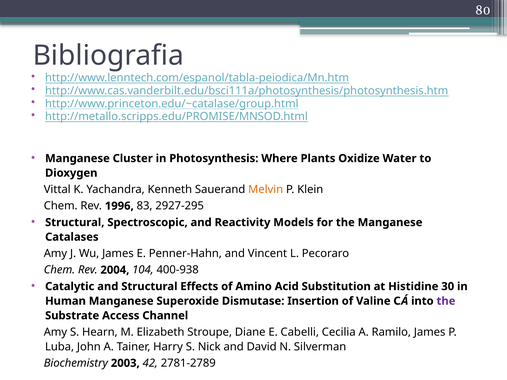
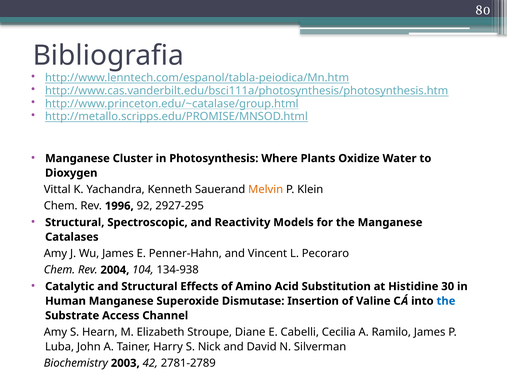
83: 83 -> 92 (145, 206)
400-938: 400-938 -> 134-938 (178, 270)
the colour: purple -> blue (446, 301)
